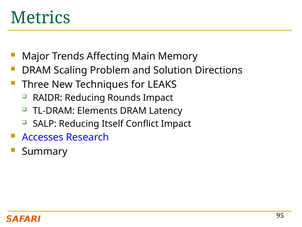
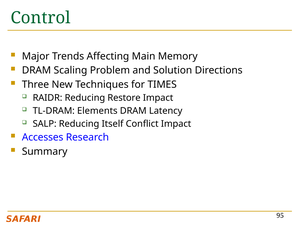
Metrics: Metrics -> Control (41, 18)
LEAKS: LEAKS -> TIMES (162, 84)
Rounds: Rounds -> Restore (124, 98)
